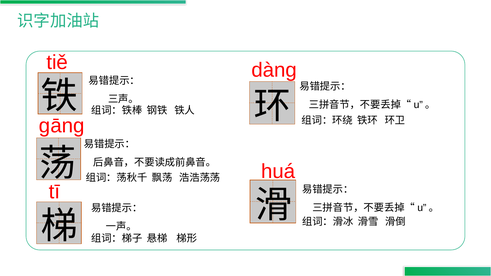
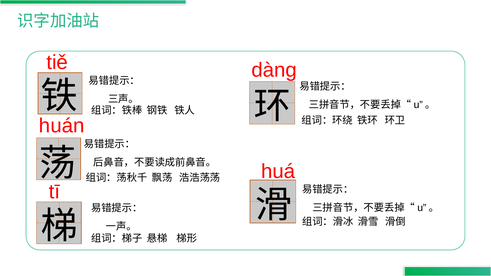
gāng: gāng -> huán (62, 126)
